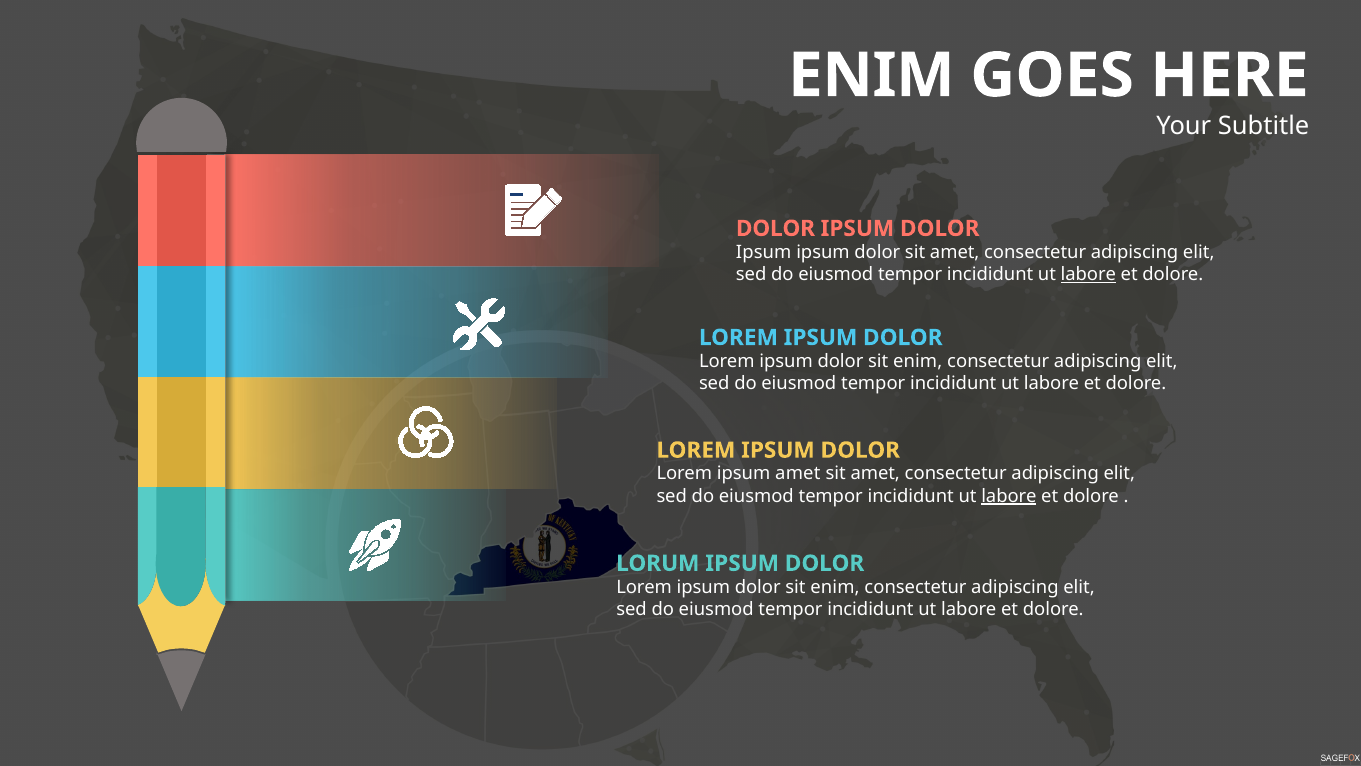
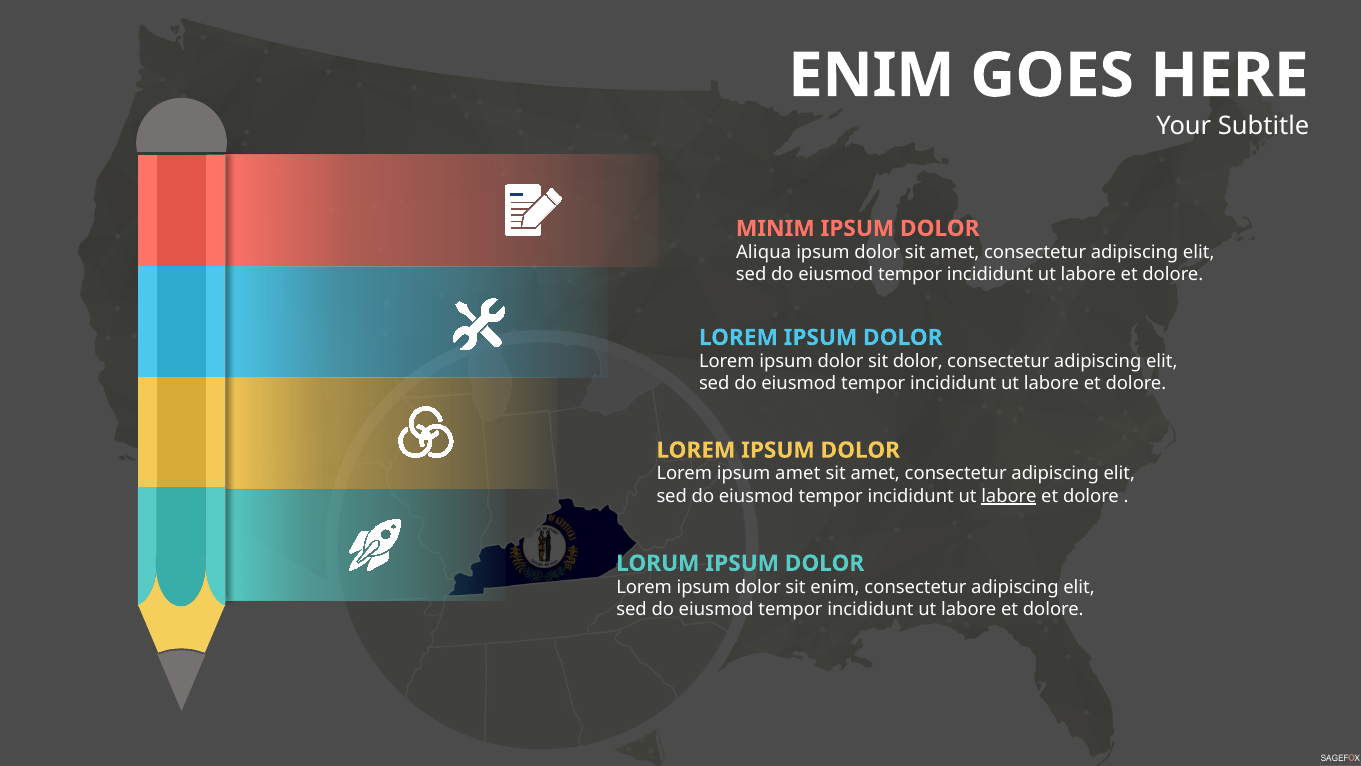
DOLOR: DOLOR -> MINIM (775, 228)
Ipsum: Ipsum -> Aliqua (764, 252)
labore underline: present -> none (1088, 274)
enim: enim -> dolor (918, 361)
